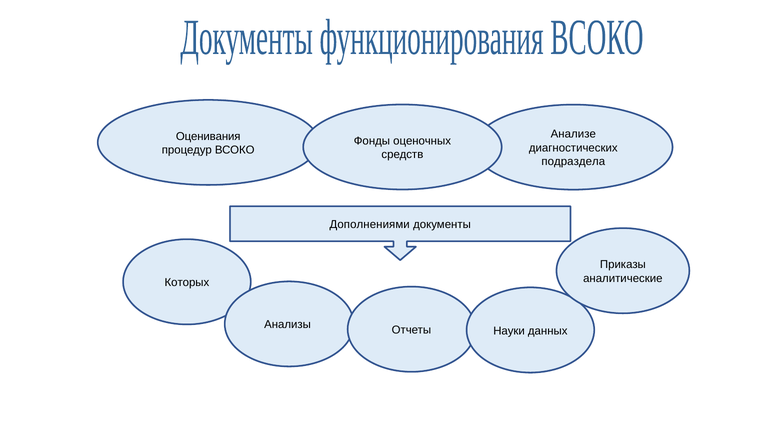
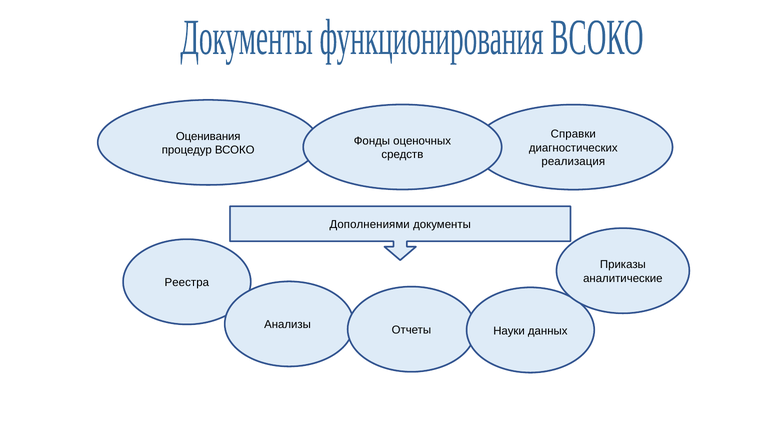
Анализе: Анализе -> Справки (573, 134)
подраздела: подраздела -> реализация (573, 162)
Которых: Которых -> Реестра (187, 283)
